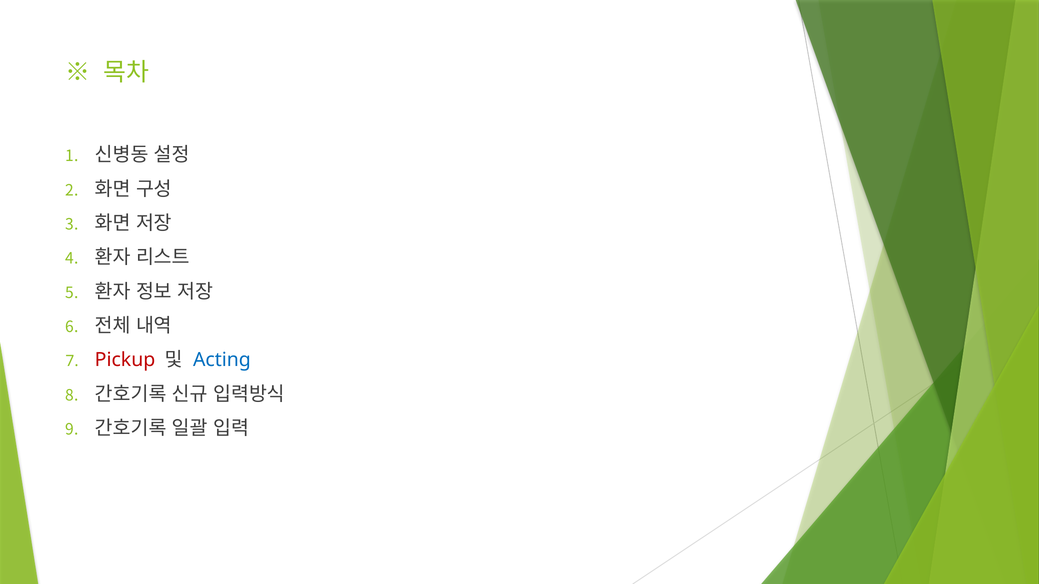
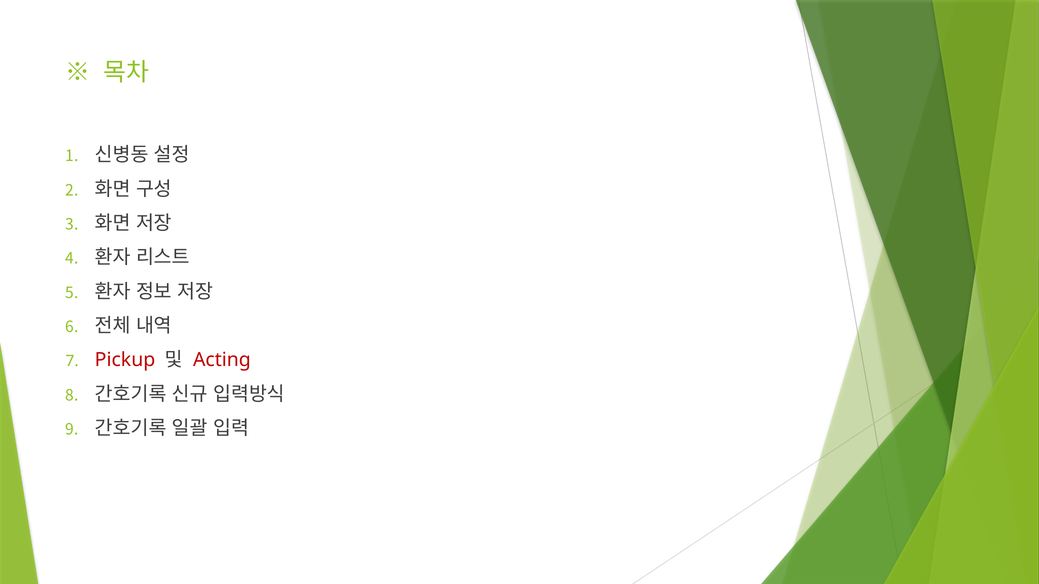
Acting colour: blue -> red (222, 360)
